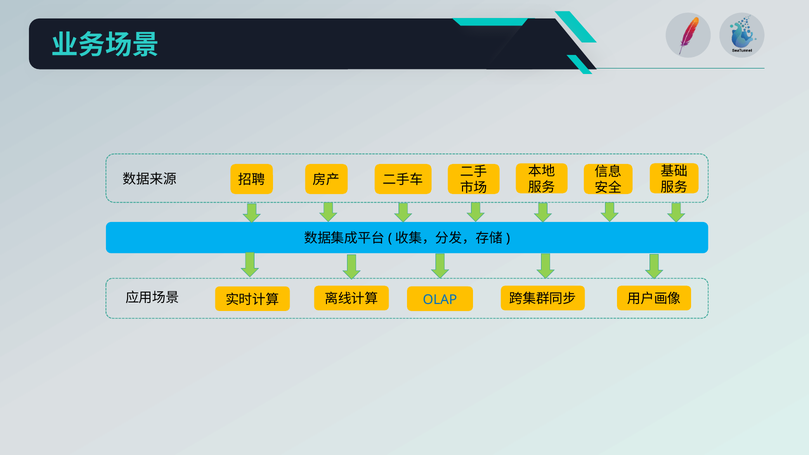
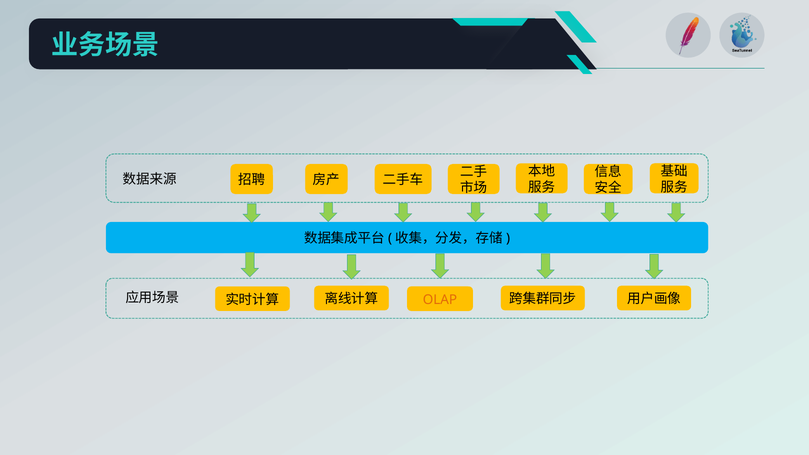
OLAP colour: blue -> orange (440, 300)
